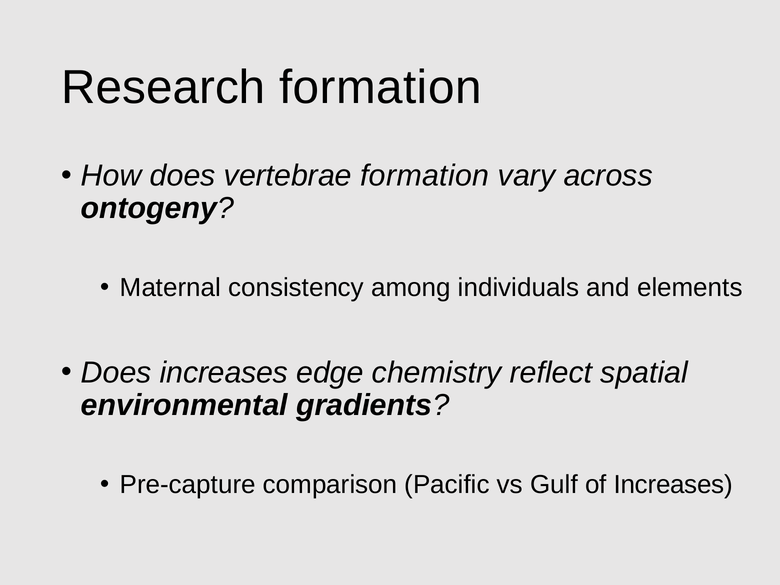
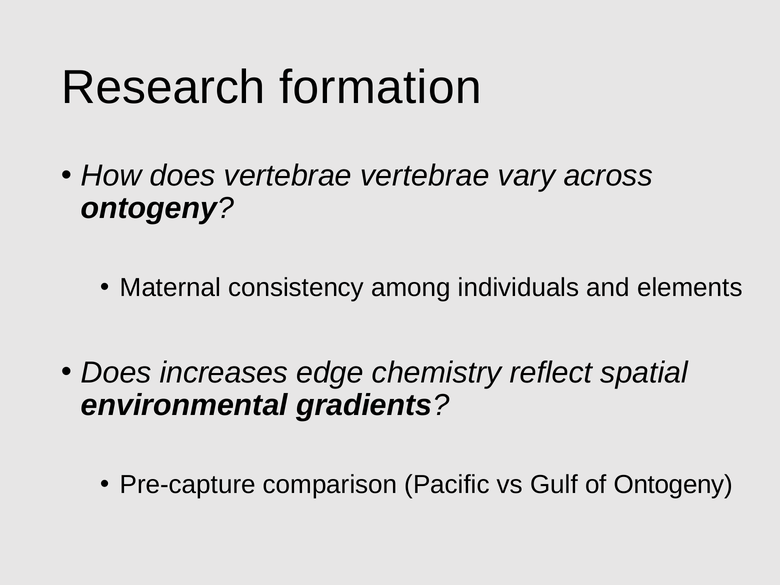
vertebrae formation: formation -> vertebrae (425, 176)
of Increases: Increases -> Ontogeny (673, 485)
